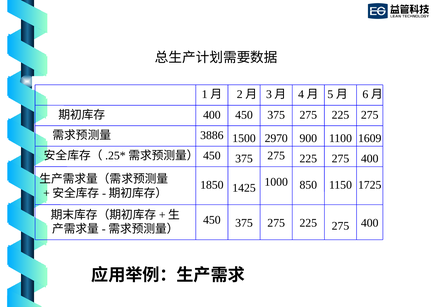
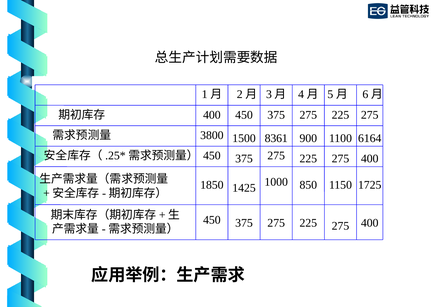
3886: 3886 -> 3800 (212, 135)
2970: 2970 -> 8361 (276, 138)
1609: 1609 -> 6164 (370, 138)
